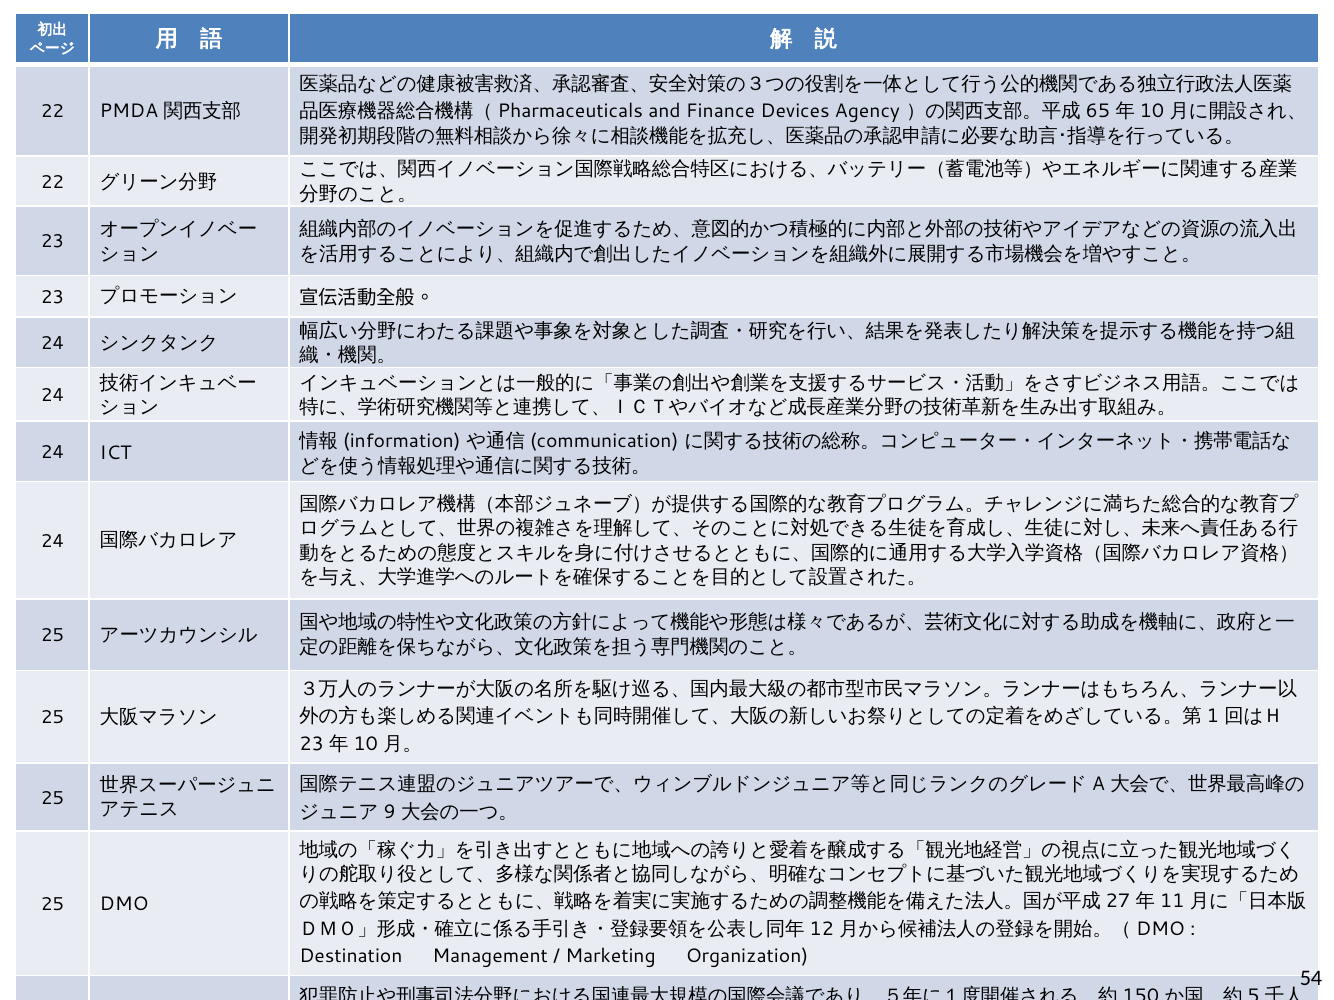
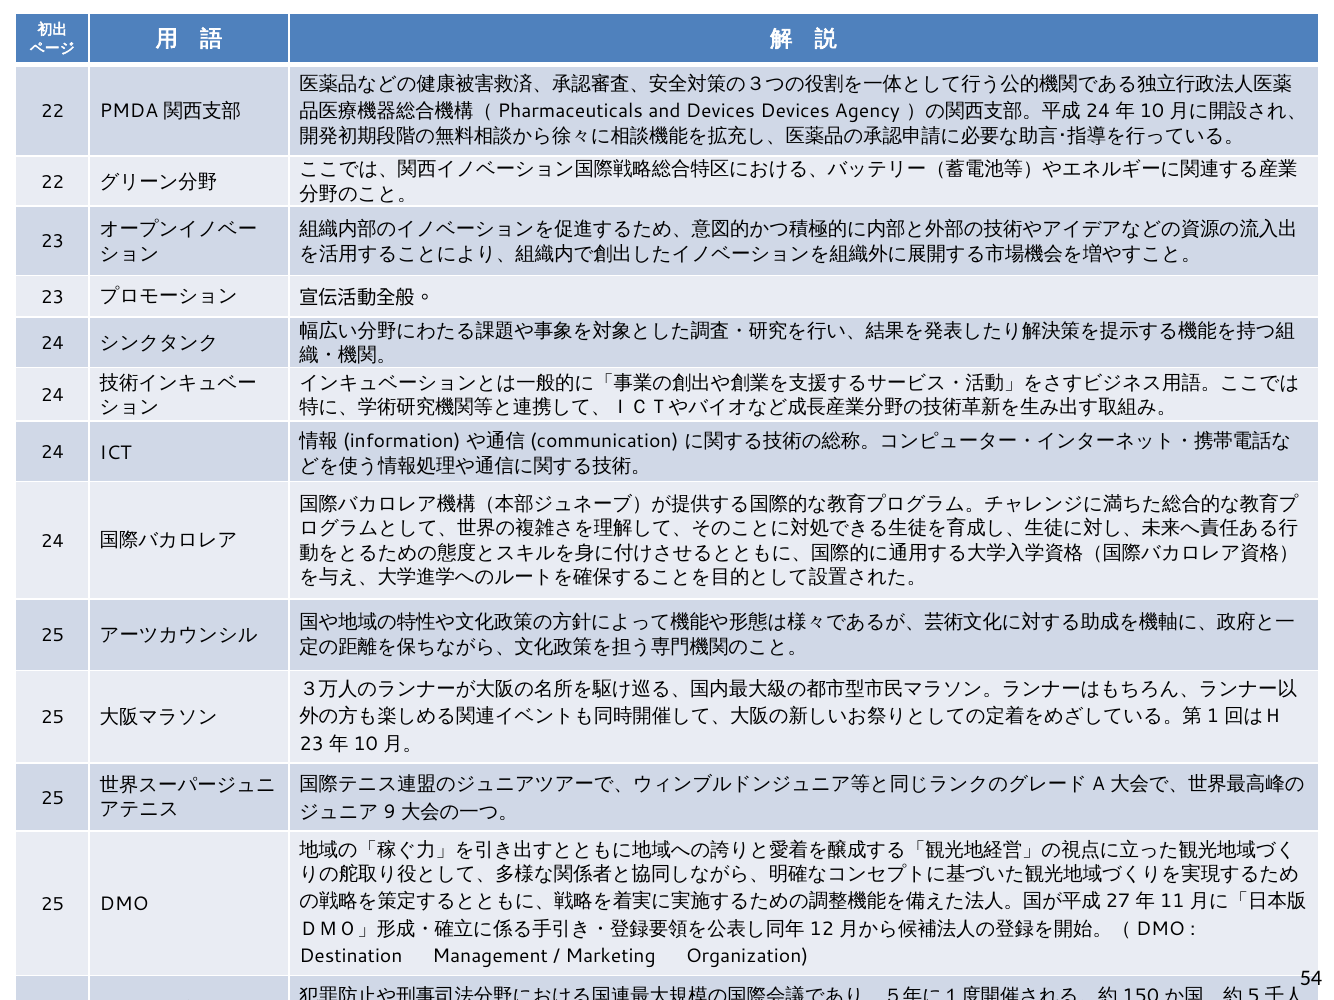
and Finance: Finance -> Devices (720, 111)
65: 65 -> 24 (1098, 111)
